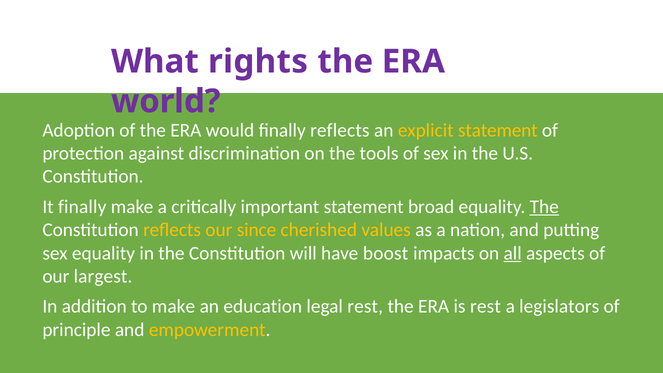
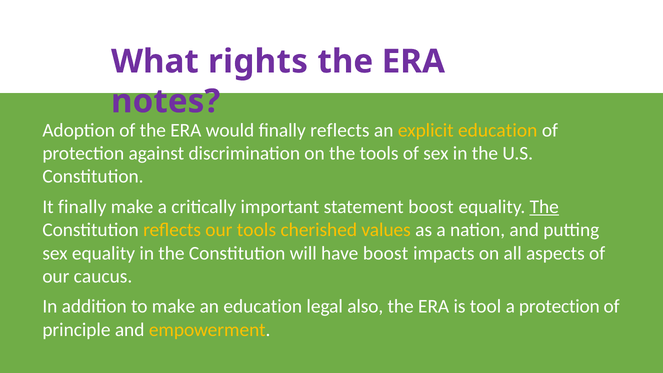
world: world -> notes (166, 101)
explicit statement: statement -> education (498, 130)
statement broad: broad -> boost (431, 207)
our since: since -> tools (256, 230)
all underline: present -> none (513, 253)
largest: largest -> caucus (103, 276)
legal rest: rest -> also (365, 306)
is rest: rest -> tool (486, 306)
a legislators: legislators -> protection (559, 306)
